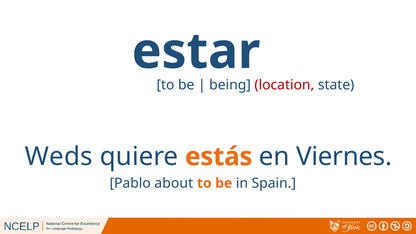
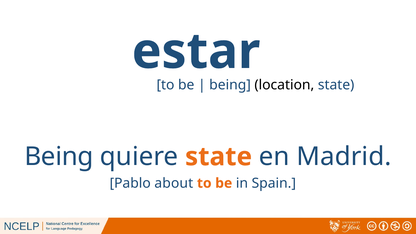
location colour: red -> black (284, 85)
Weds: Weds -> Being (59, 157)
quiere estás: estás -> state (219, 157)
Viernes: Viernes -> Madrid (344, 157)
